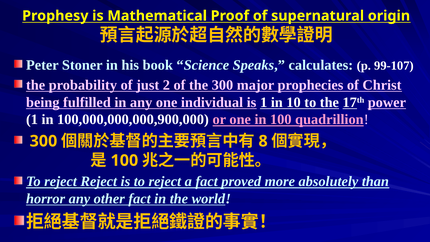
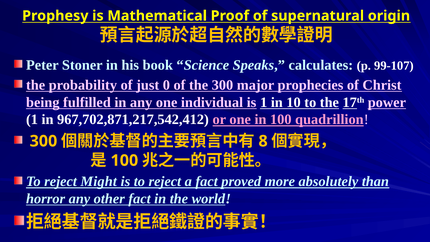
2: 2 -> 0 (166, 85)
100,000,000,000,900,000: 100,000,000,000,900,000 -> 967,702,871,217,542,412 (133, 119)
reject Reject: Reject -> Might (99, 181)
